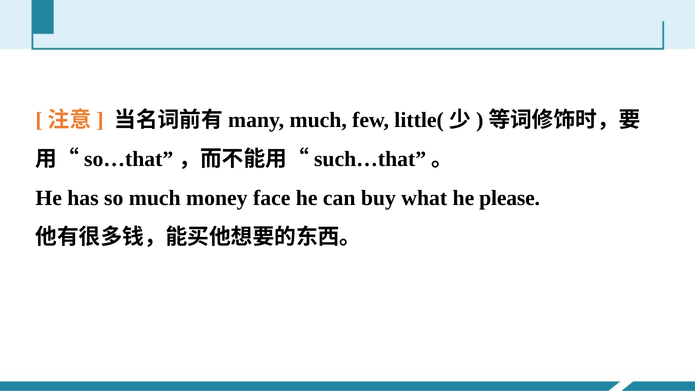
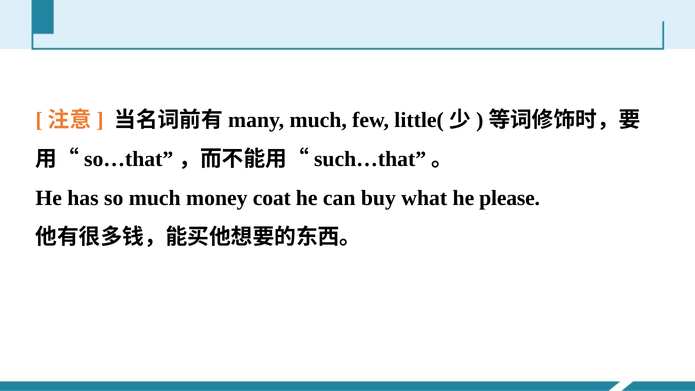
face: face -> coat (272, 198)
